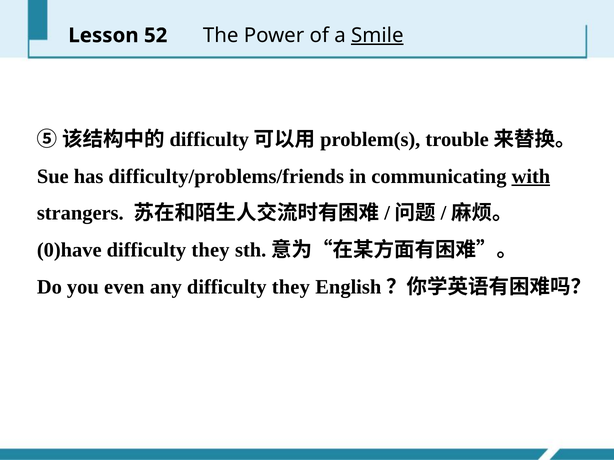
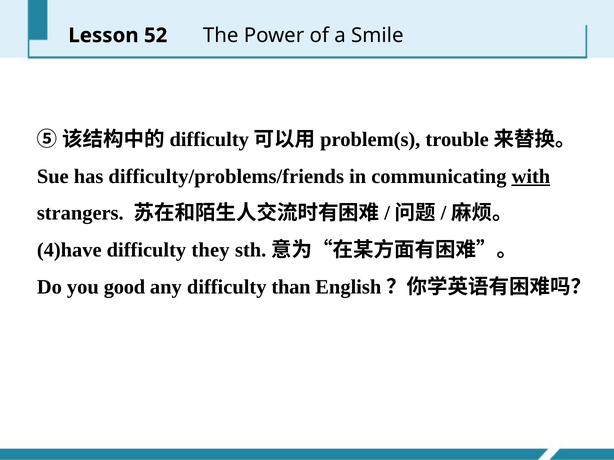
Smile underline: present -> none (377, 35)
0)have: 0)have -> 4)have (69, 250)
even: even -> good (124, 287)
any difficulty they: they -> than (291, 287)
